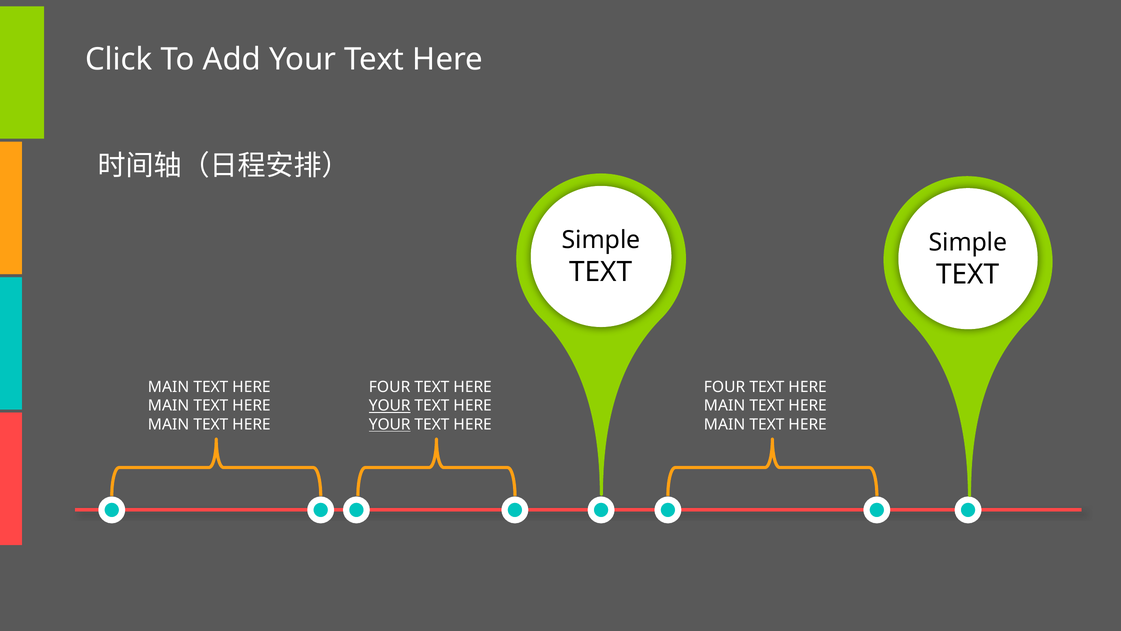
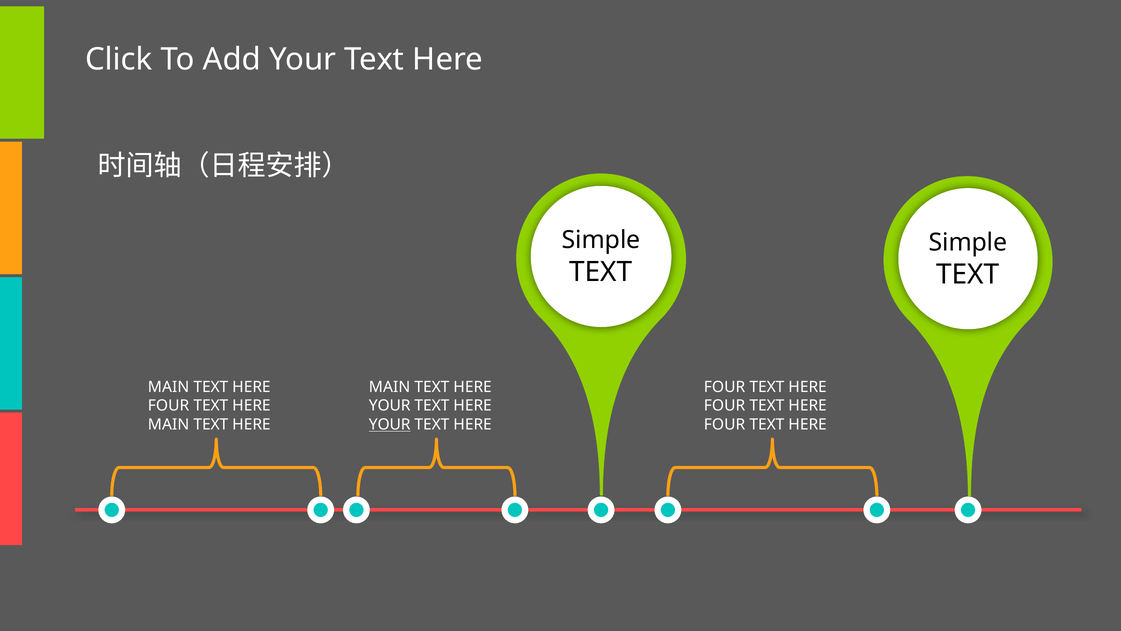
FOUR: FOUR -> MAIN (390, 387)
MAIN: MAIN -> FOUR (169, 406)
YOUR underline: present -> none (390, 406)
MAIN: MAIN -> FOUR (725, 406)
MAIN: MAIN -> FOUR (725, 424)
